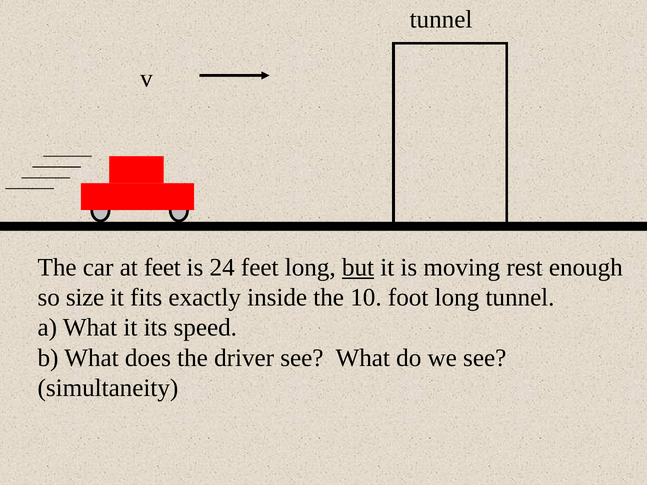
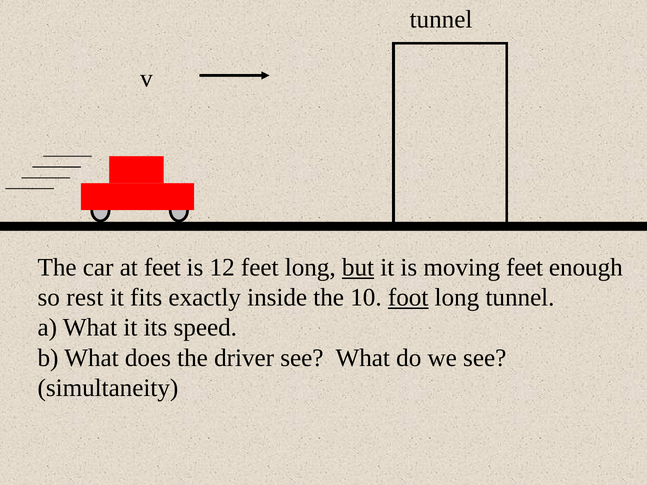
24: 24 -> 12 (222, 267)
moving rest: rest -> feet (525, 267)
size: size -> rest (85, 298)
foot underline: none -> present (408, 298)
